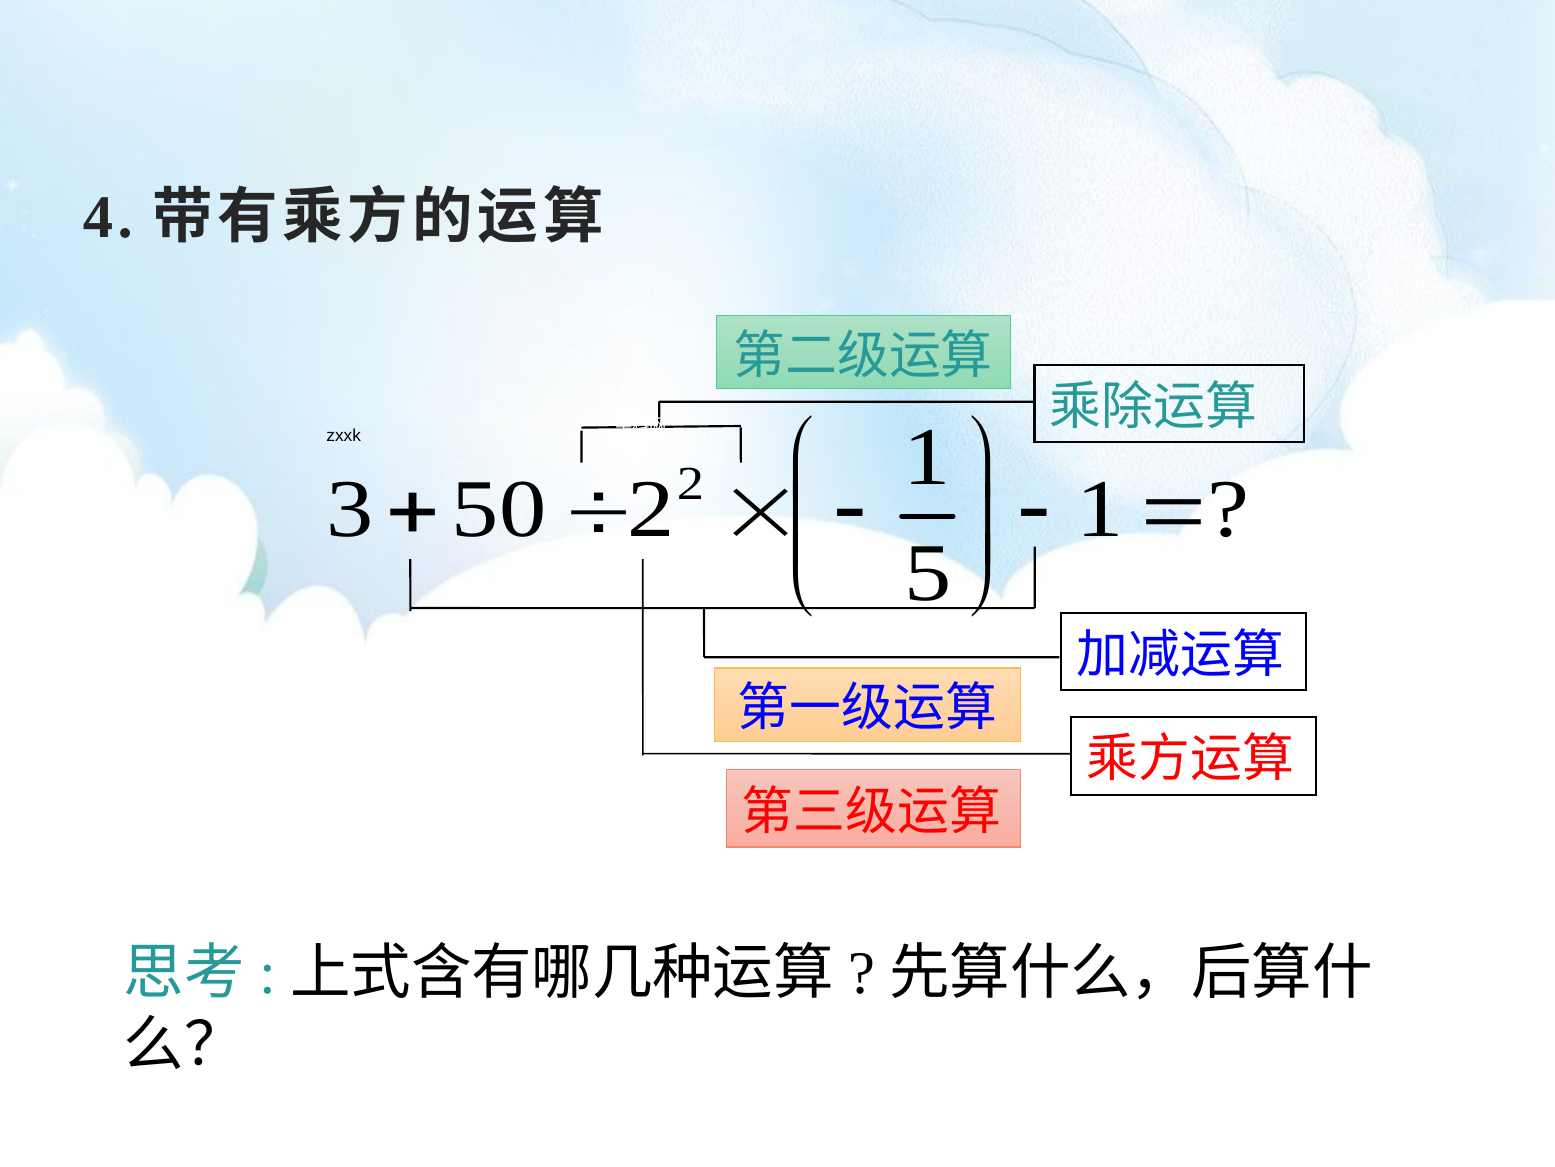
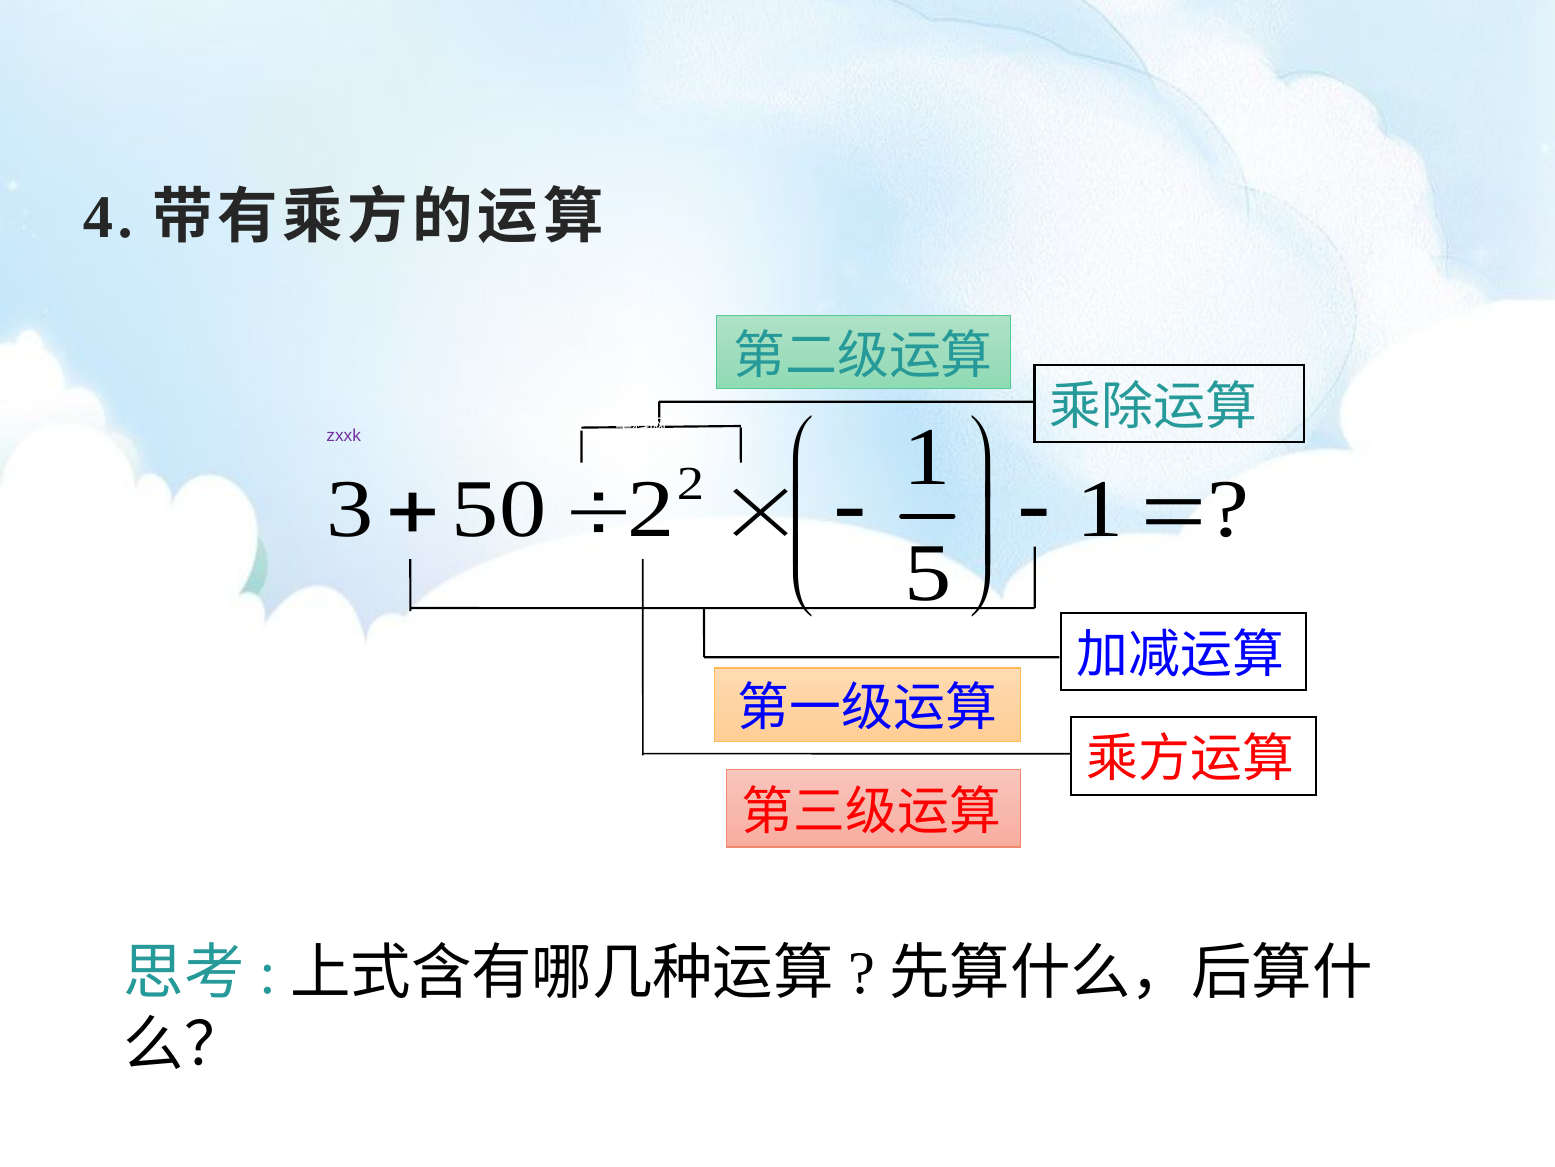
zxxk colour: black -> purple (344, 436)
